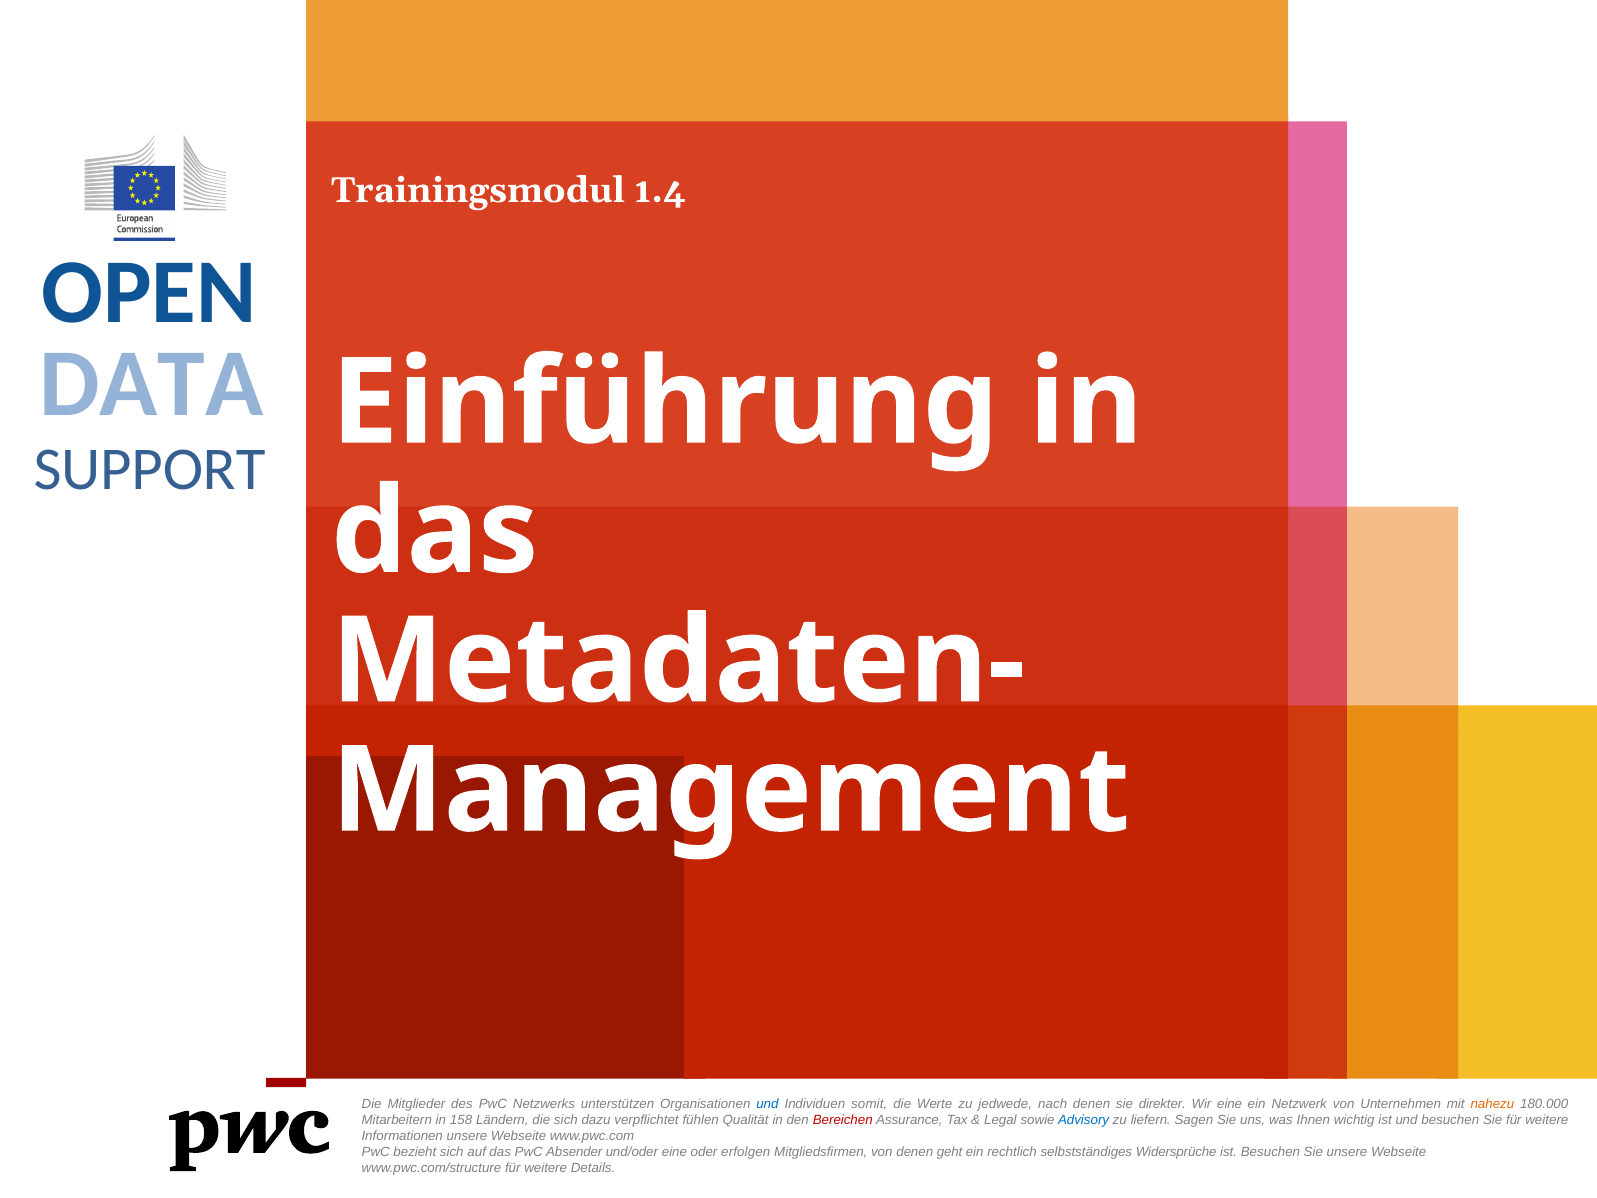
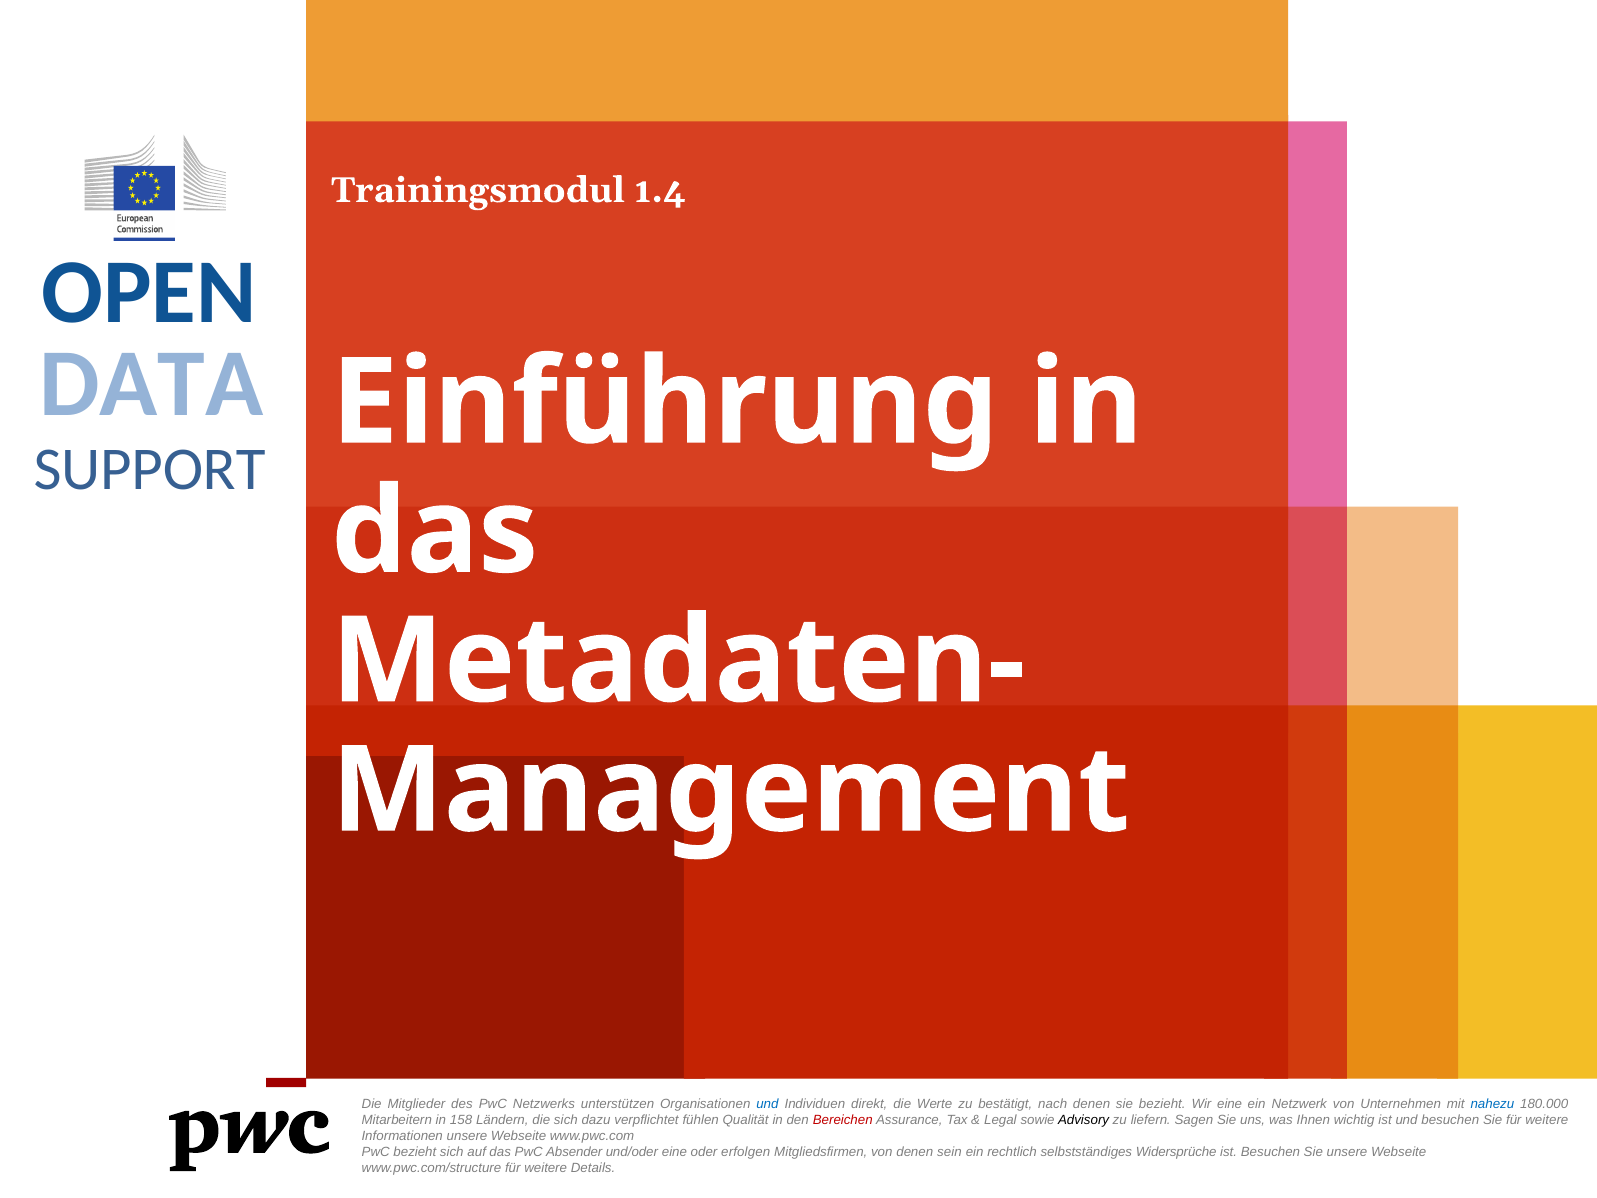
somit: somit -> direkt (869, 1104)
jedwede: jedwede -> bestätigt (1005, 1104)
sie direkter: direkter -> bezieht (1162, 1104)
nahezu colour: orange -> blue (1492, 1104)
Advisory colour: blue -> black (1084, 1120)
geht: geht -> sein (949, 1152)
